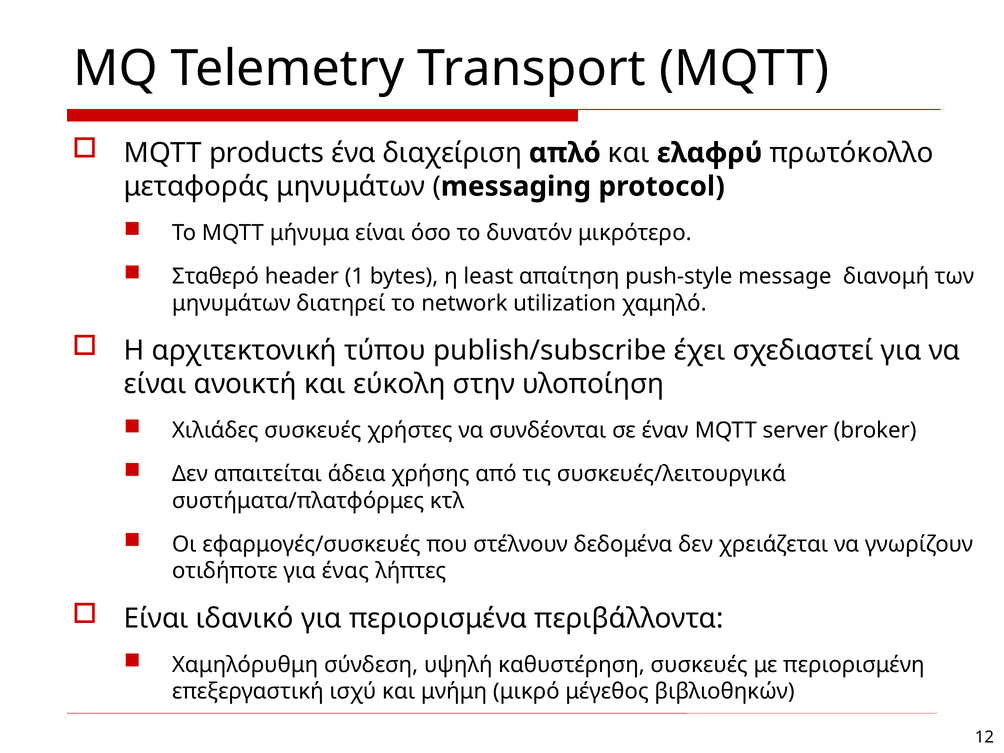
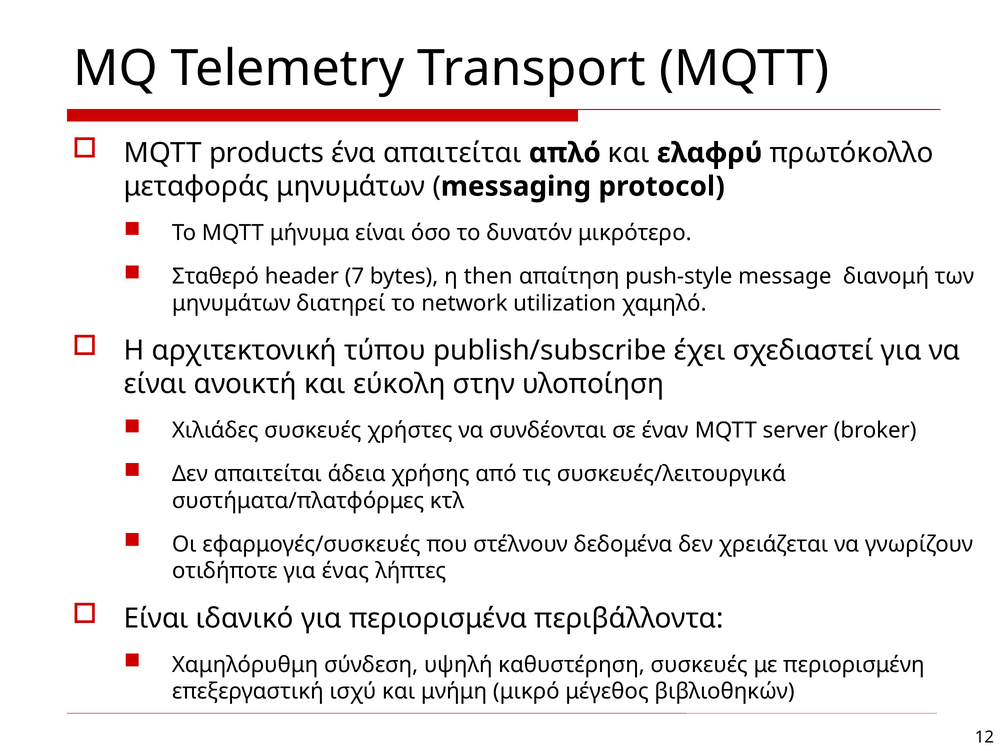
ένα διαχείριση: διαχείριση -> απαιτείται (452, 153)
1: 1 -> 7 (354, 276)
least: least -> then (488, 276)
